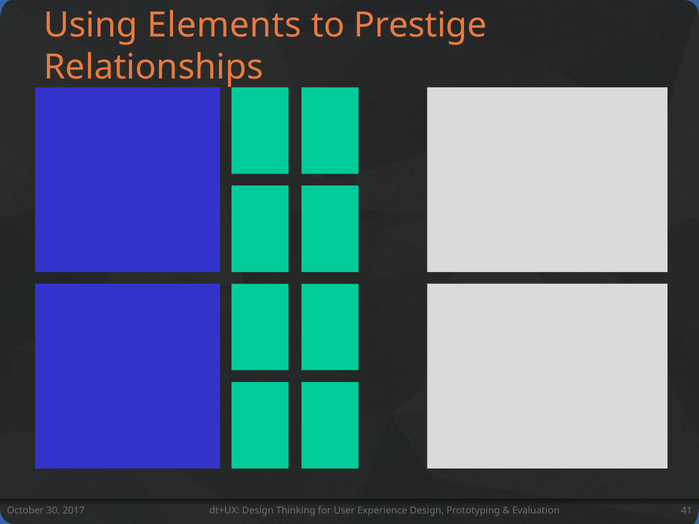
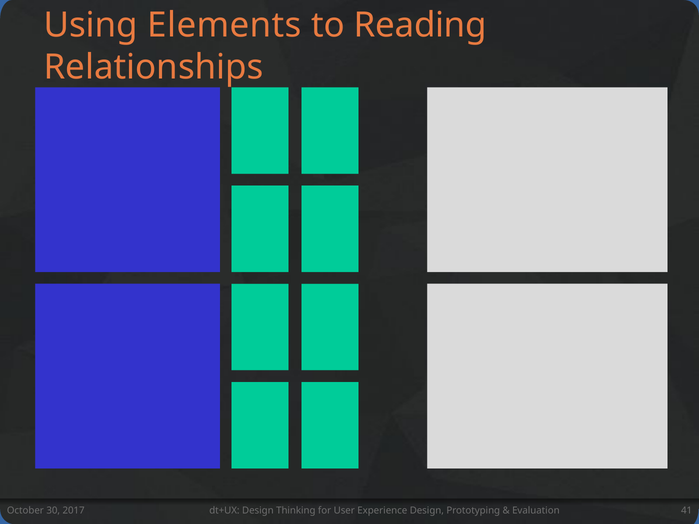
Prestige: Prestige -> Reading (420, 25)
